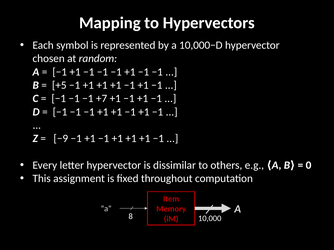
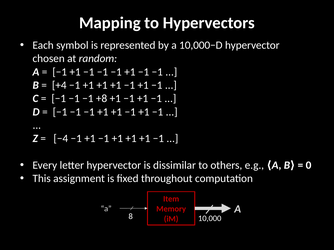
+5: +5 -> +4 (59, 85)
+7: +7 -> +8 (102, 99)
−9: −9 -> −4 (61, 139)
